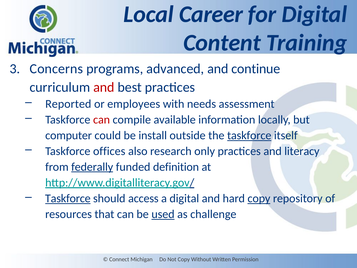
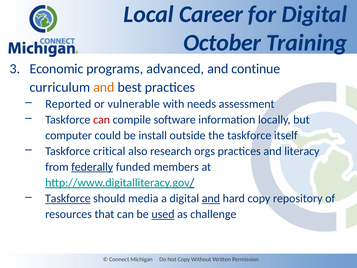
Content: Content -> October (222, 43)
Concerns: Concerns -> Economic (56, 69)
and colour: red -> orange (104, 87)
employees: employees -> vulnerable (134, 104)
available: available -> software (175, 120)
taskforce underline: present -> none (249, 135)
offices: offices -> critical (109, 151)
only: only -> orgs (205, 151)
definition: definition -> members (176, 167)
access: access -> media (143, 198)
and underline: none -> present (211, 198)
copy underline: present -> none (259, 198)
